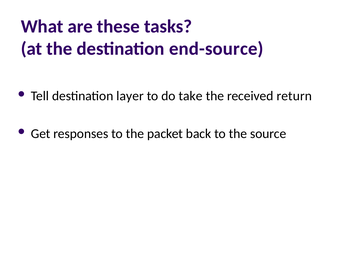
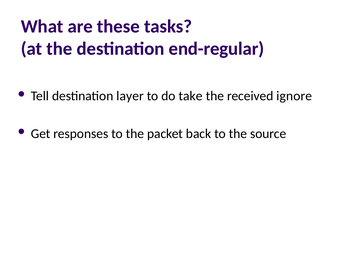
end-source: end-source -> end-regular (216, 49)
return: return -> ignore (294, 96)
